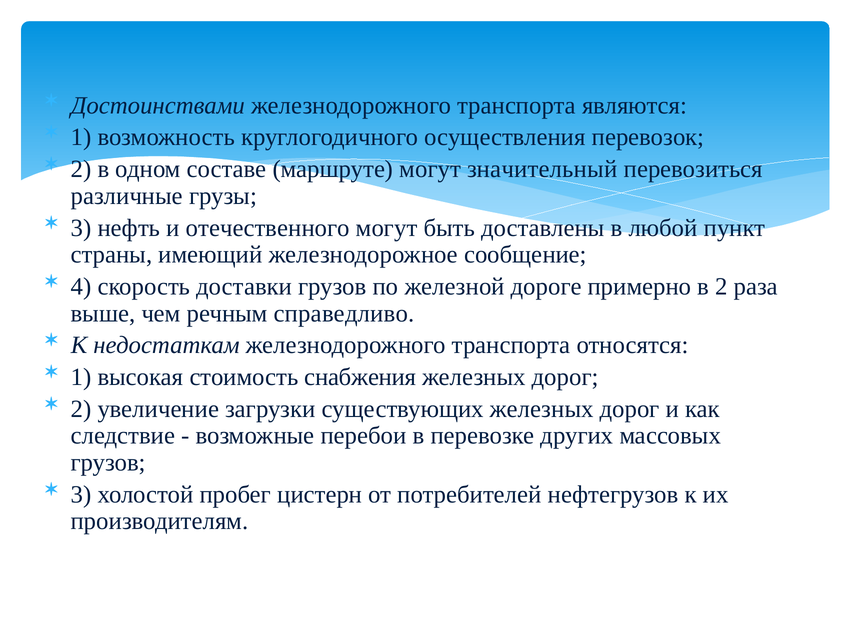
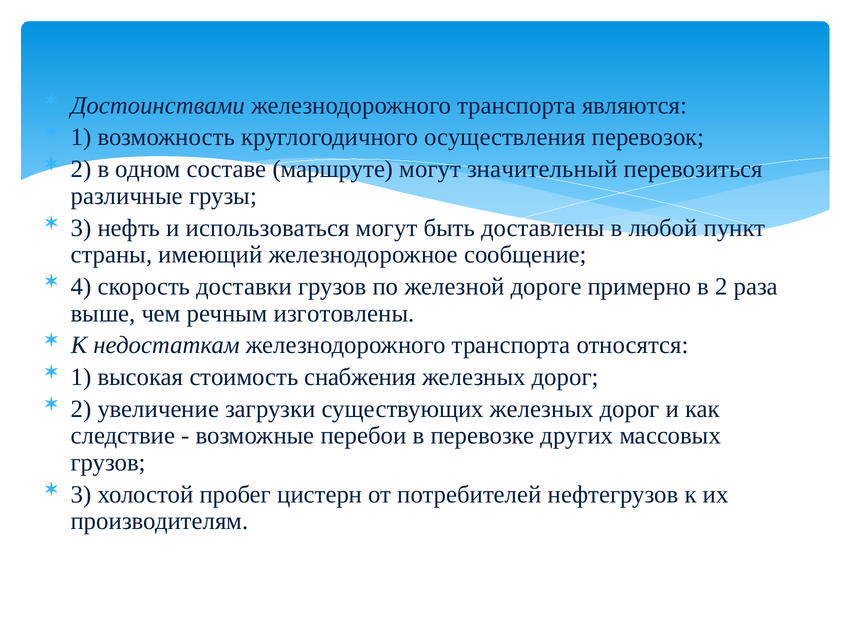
отечественного: отечественного -> использоваться (268, 228)
справедливо: справедливо -> изготовлены (344, 313)
